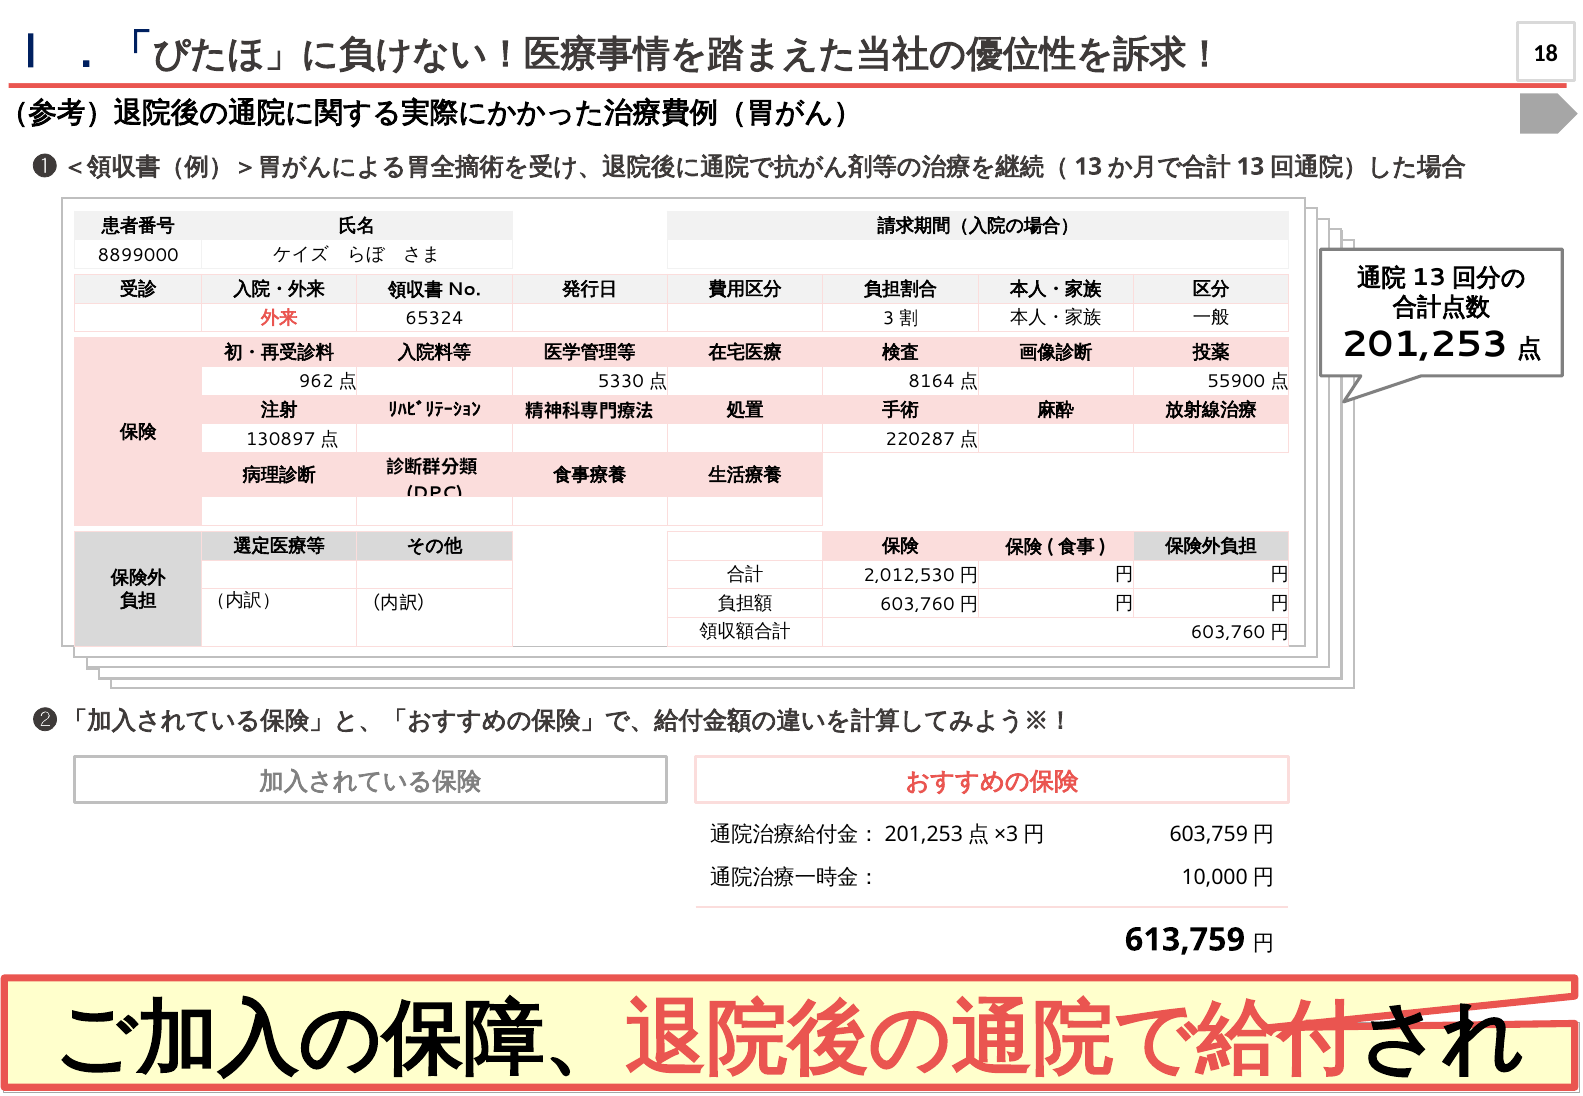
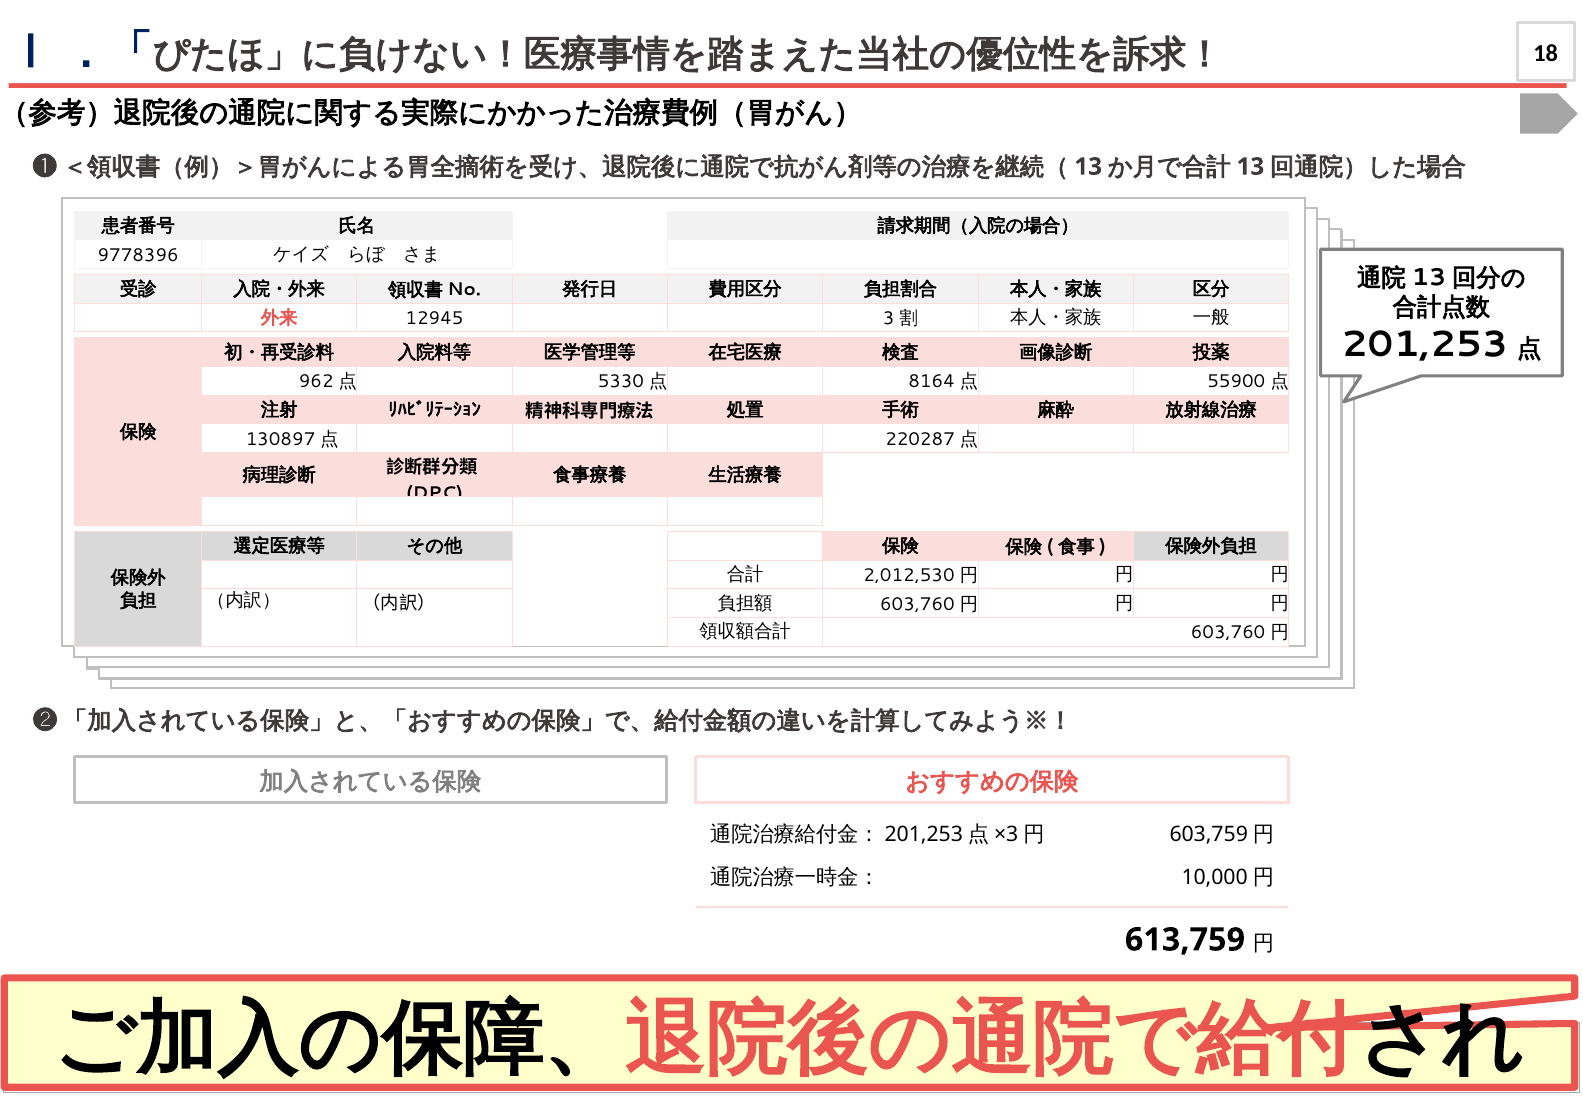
8899000: 8899000 -> 9778396 (138, 255)
65324: 65324 -> 12945 (434, 318)
